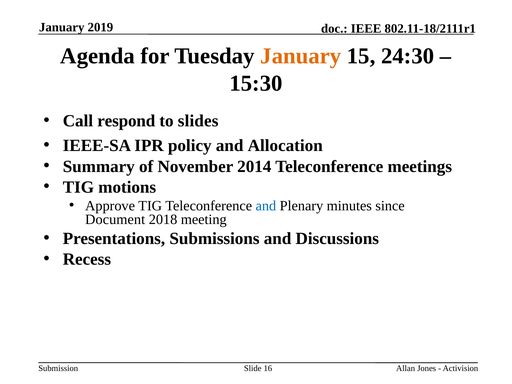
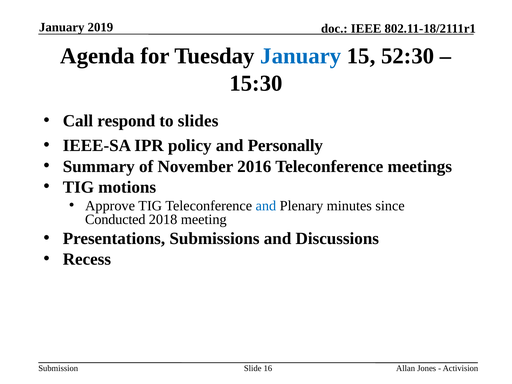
January colour: orange -> blue (301, 56)
24:30: 24:30 -> 52:30 (408, 56)
Allocation: Allocation -> Personally (285, 146)
2014: 2014 -> 2016 (254, 166)
Document: Document -> Conducted (115, 219)
